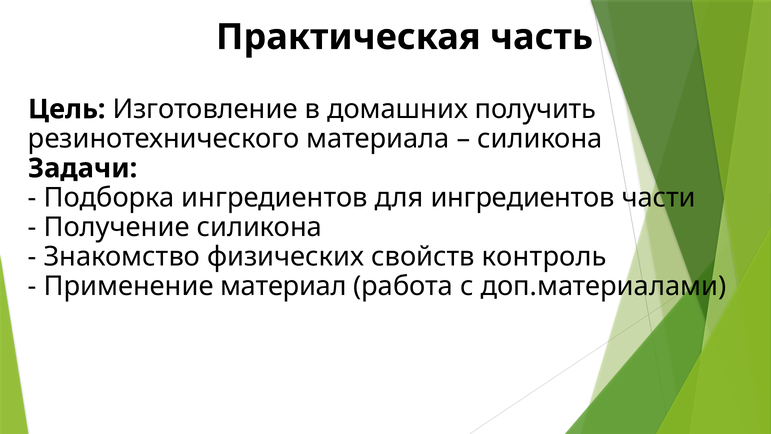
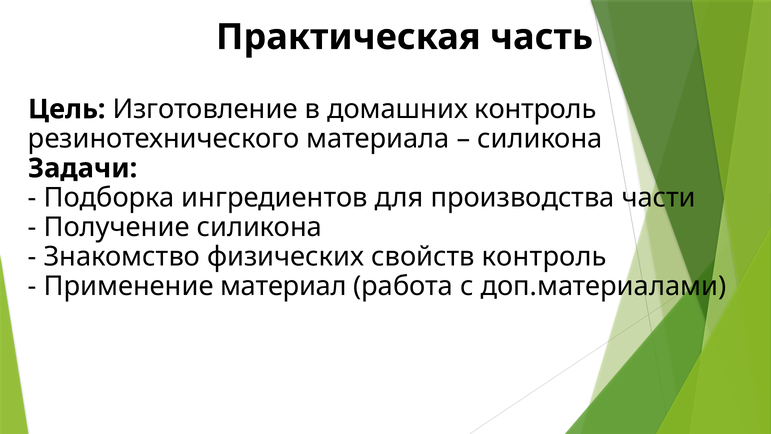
домашних получить: получить -> контроль (535, 109)
для ингредиентов: ингредиентов -> производства (523, 198)
